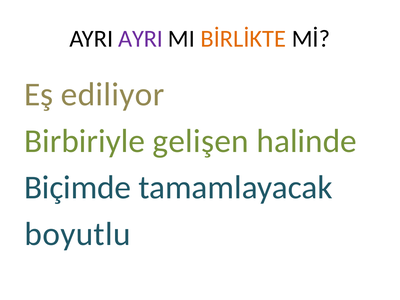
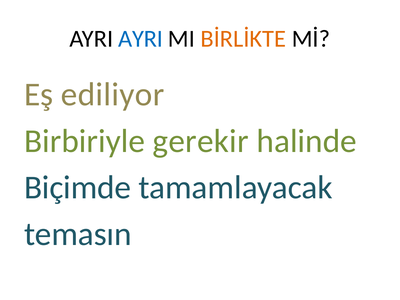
AYRI colour: purple -> blue (141, 39)
gelişen: gelişen -> gerekir (201, 141)
boyutlu: boyutlu -> temasın (78, 234)
